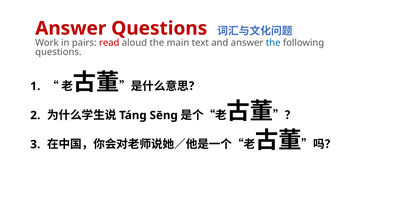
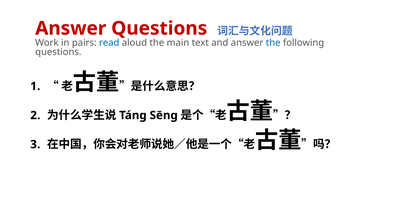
read colour: red -> blue (109, 43)
